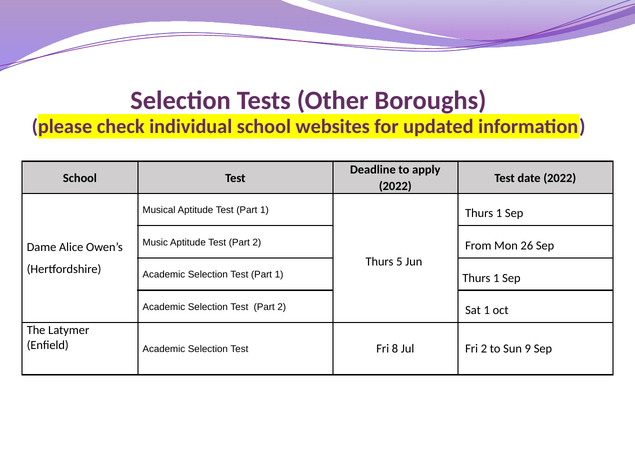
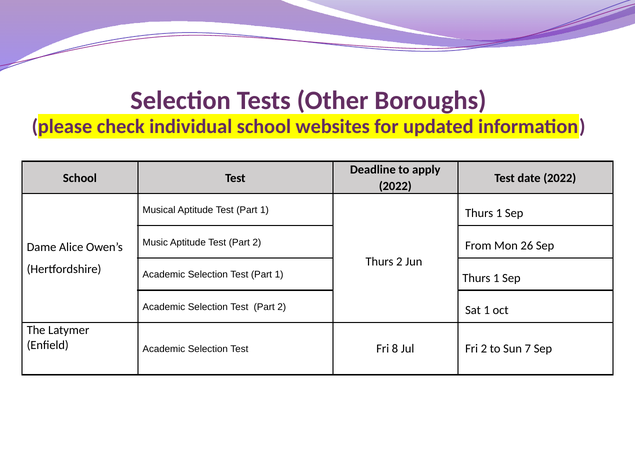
Thurs 5: 5 -> 2 (399, 262)
9: 9 -> 7 (528, 349)
